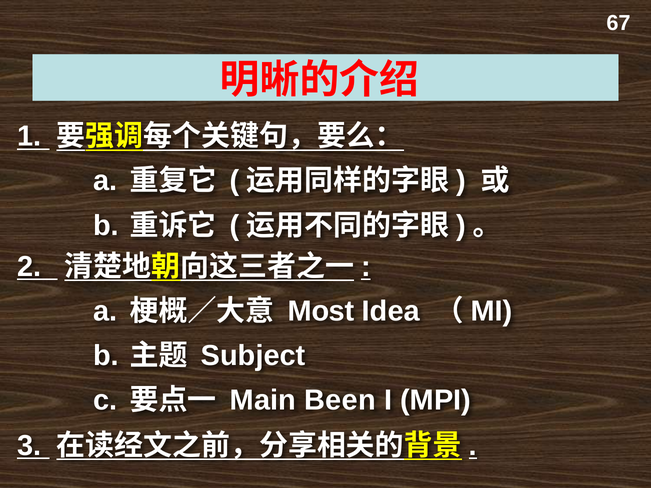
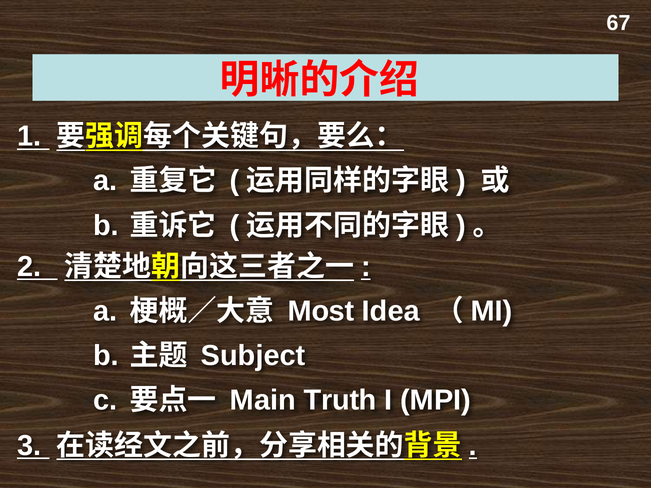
Been: Been -> Truth (340, 400)
